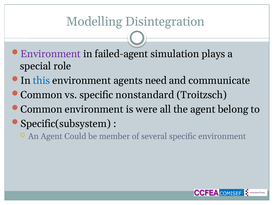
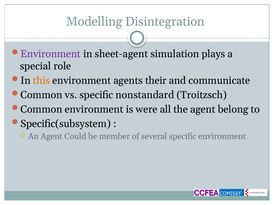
failed-agent: failed-agent -> sheet-agent (121, 54)
this colour: blue -> orange (41, 81)
need: need -> their (156, 81)
